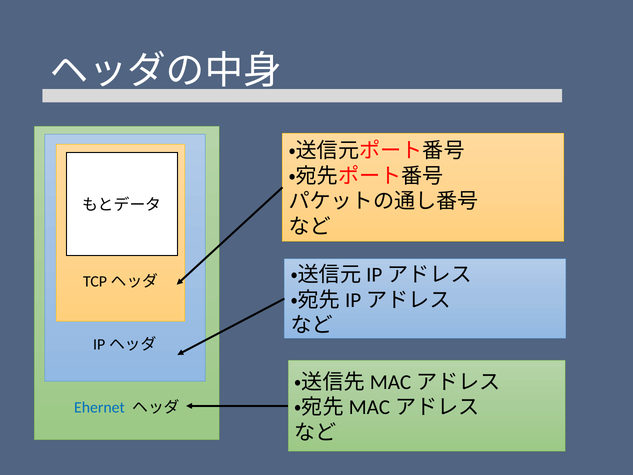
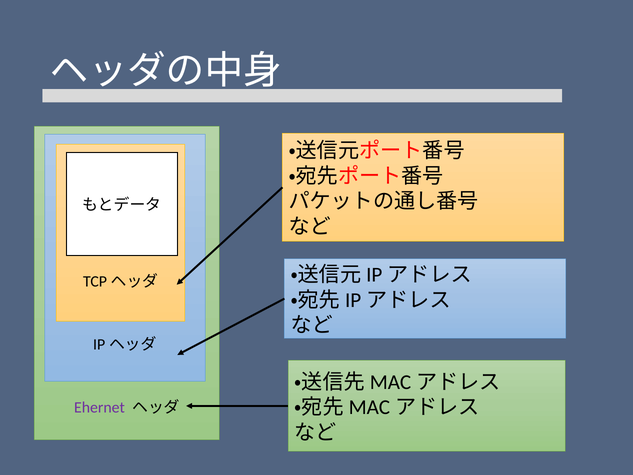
Ehernet colour: blue -> purple (99, 407)
